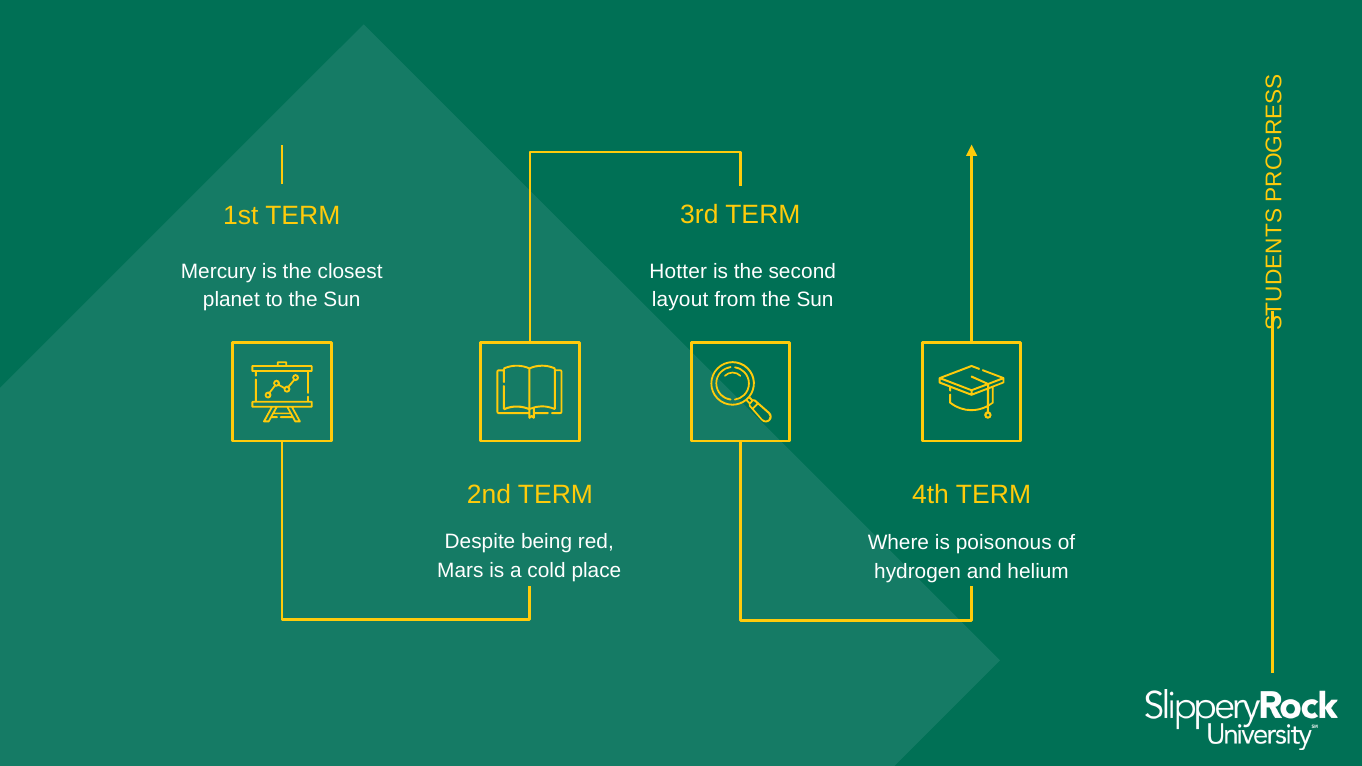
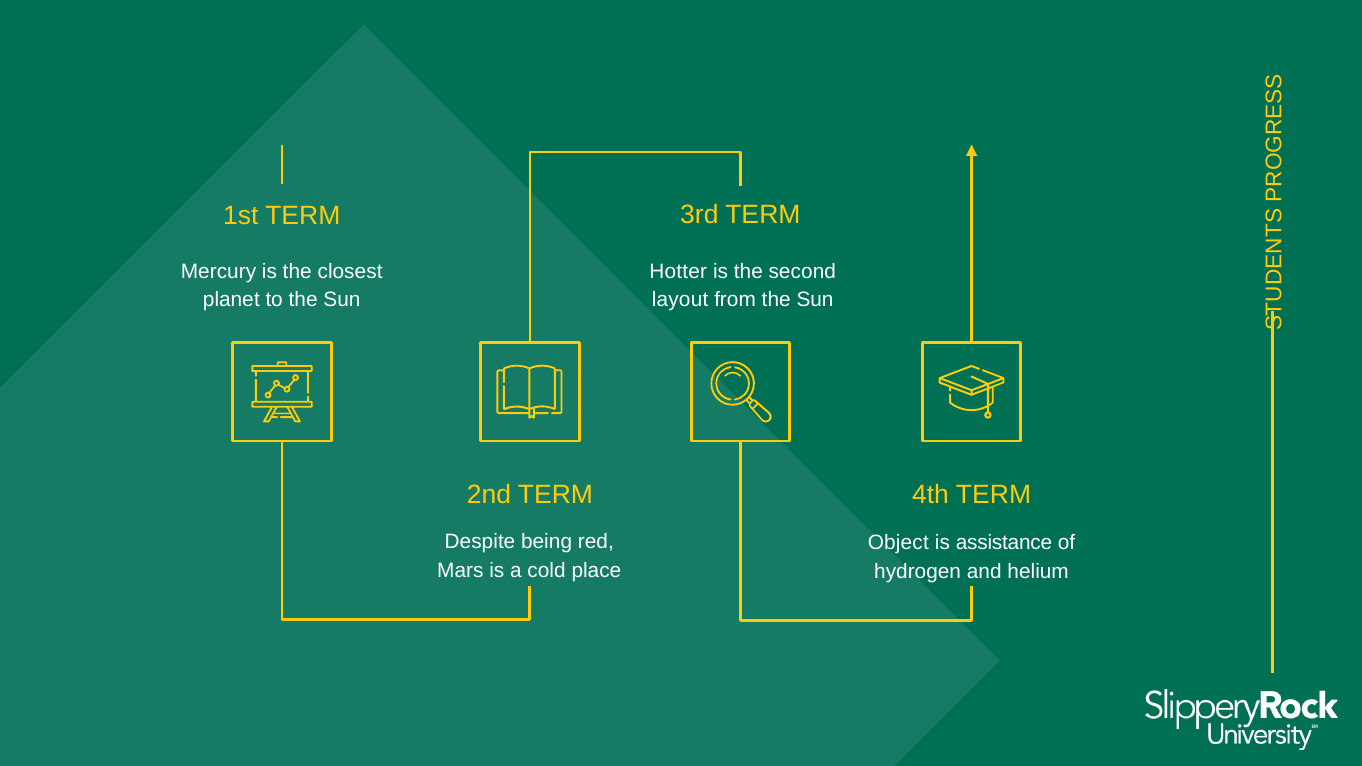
Where: Where -> Object (898, 543)
poisonous: poisonous -> assistance (1004, 543)
